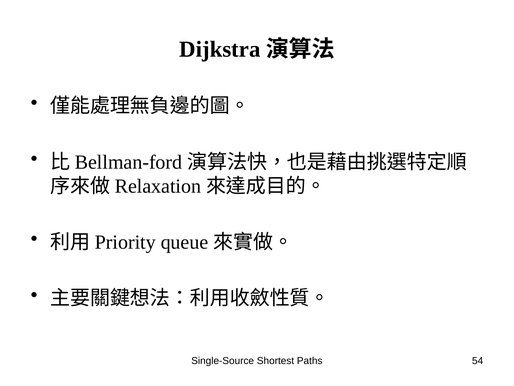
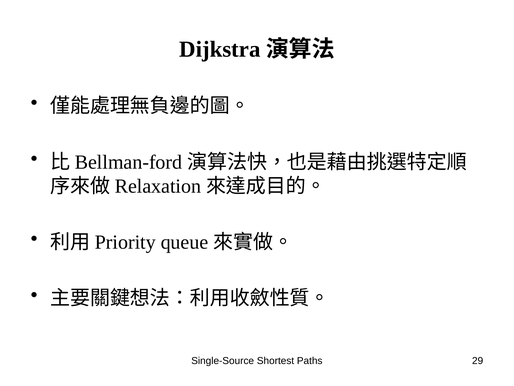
54: 54 -> 29 (478, 360)
